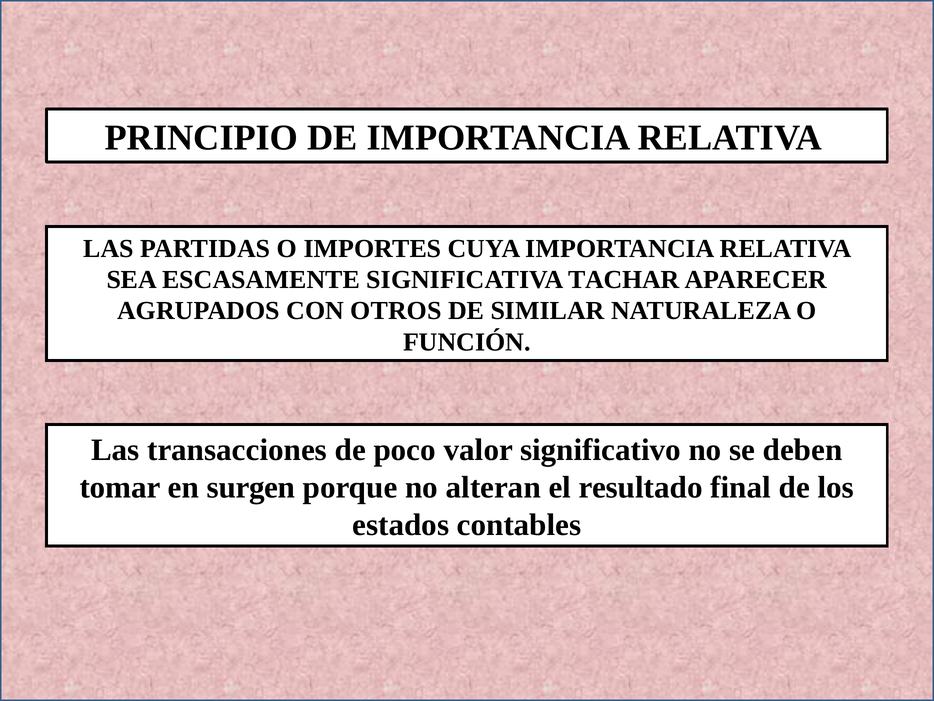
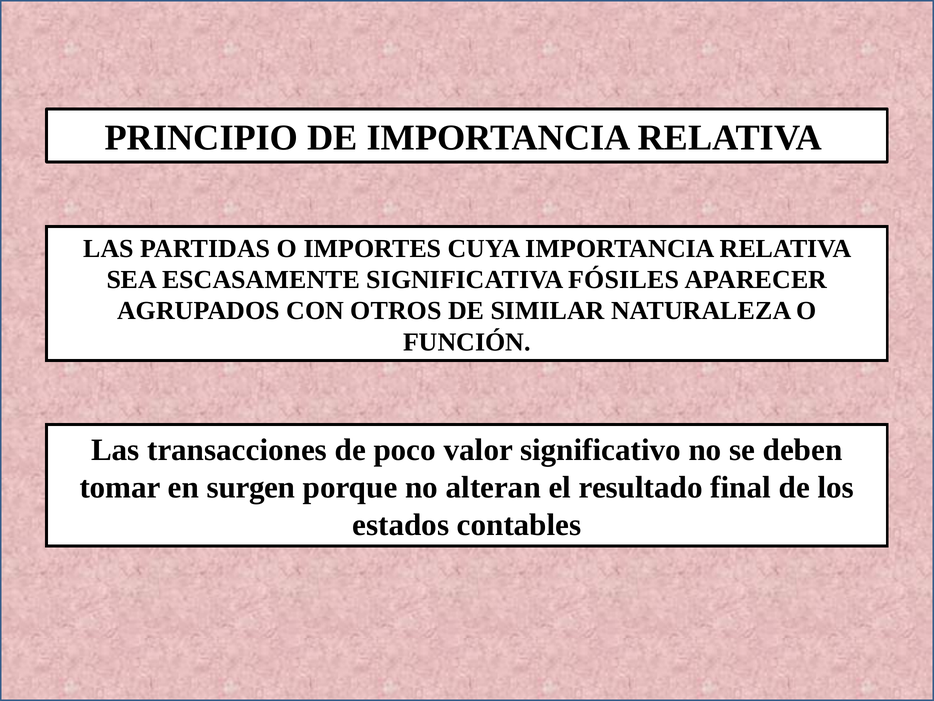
TACHAR: TACHAR -> FÓSILES (624, 280)
